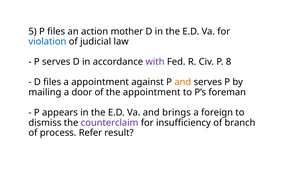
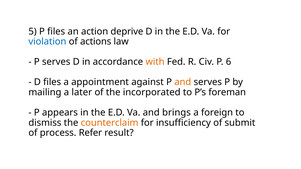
mother: mother -> deprive (127, 32)
judicial: judicial -> actions (96, 42)
with colour: purple -> orange (155, 62)
8: 8 -> 6 (229, 62)
door: door -> later (82, 92)
the appointment: appointment -> incorporated (152, 92)
counterclaim colour: purple -> orange (110, 123)
branch: branch -> submit (240, 123)
